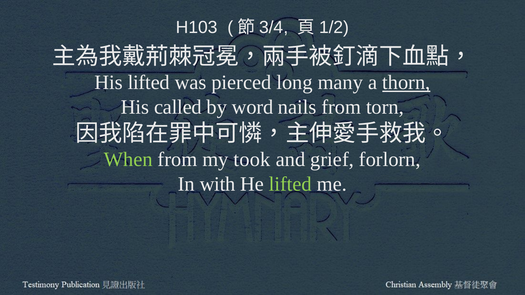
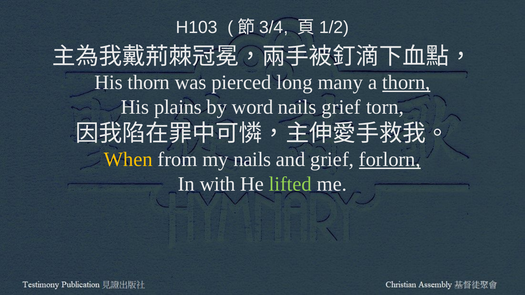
His lifted: lifted -> thorn (149, 83)
called: called -> plains (178, 107)
nails from: from -> grief (341, 107)
When colour: light green -> yellow (128, 160)
my took: took -> nails (252, 160)
forlorn underline: none -> present (390, 160)
